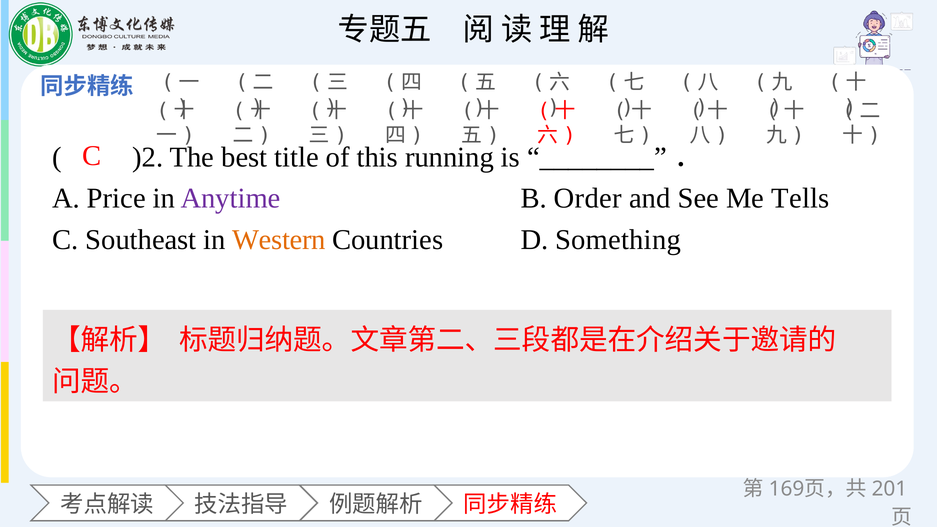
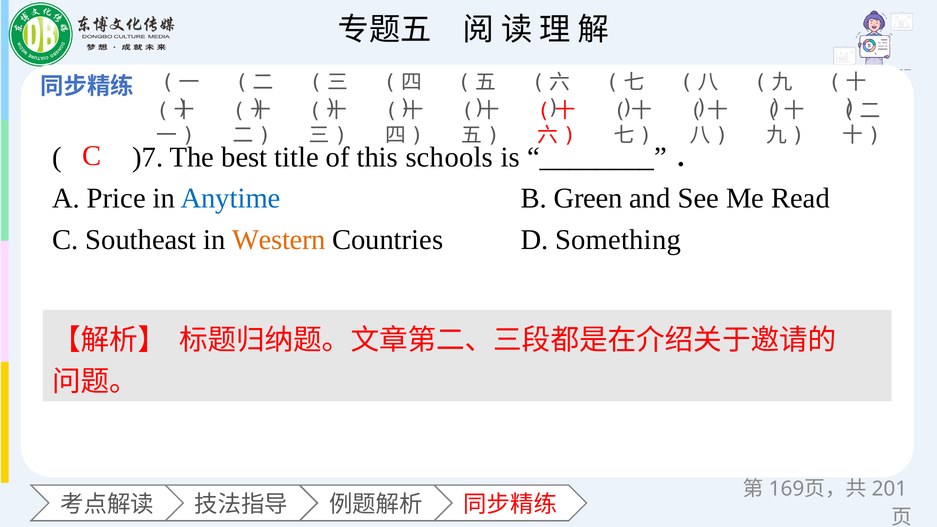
)2: )2 -> )7 (148, 157)
running: running -> schools (449, 157)
Anytime colour: purple -> blue (230, 199)
Order: Order -> Green (588, 199)
Tells: Tells -> Read (801, 199)
